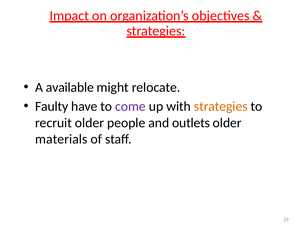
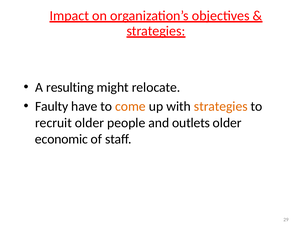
available: available -> resulting (70, 87)
come colour: purple -> orange (130, 107)
materials: materials -> economic (61, 139)
